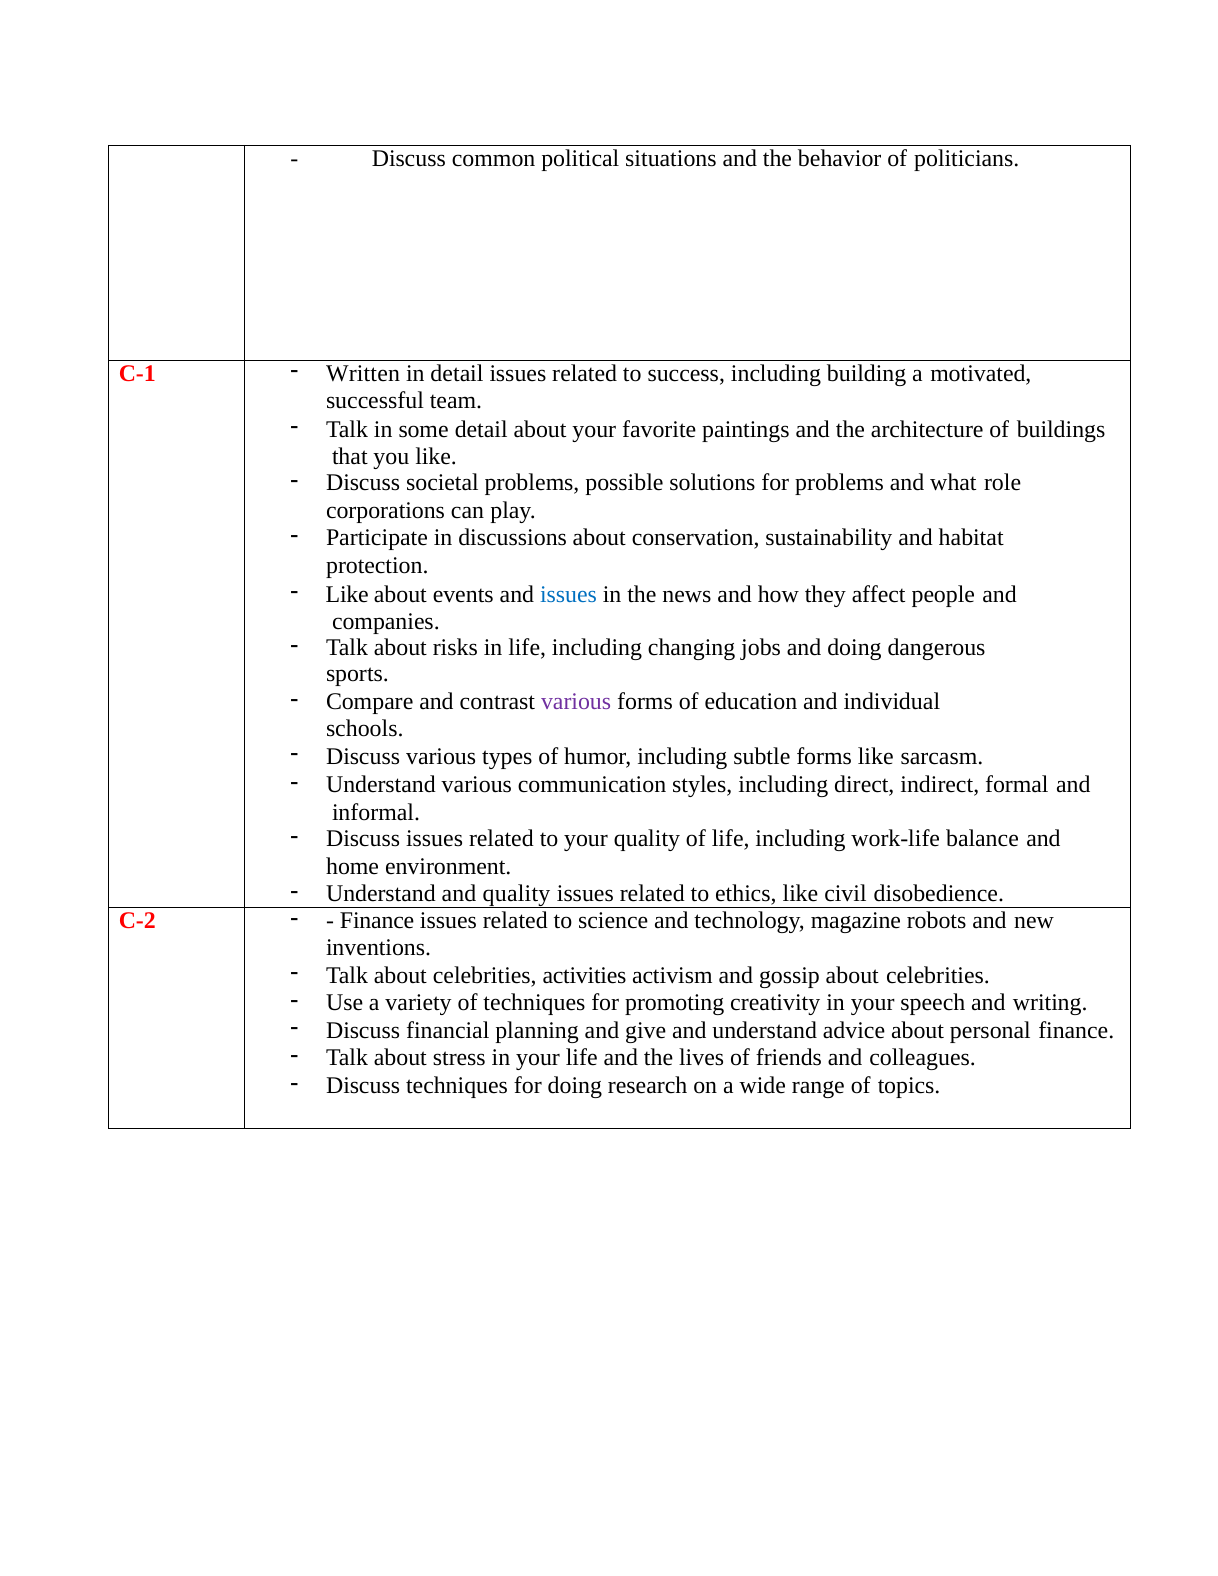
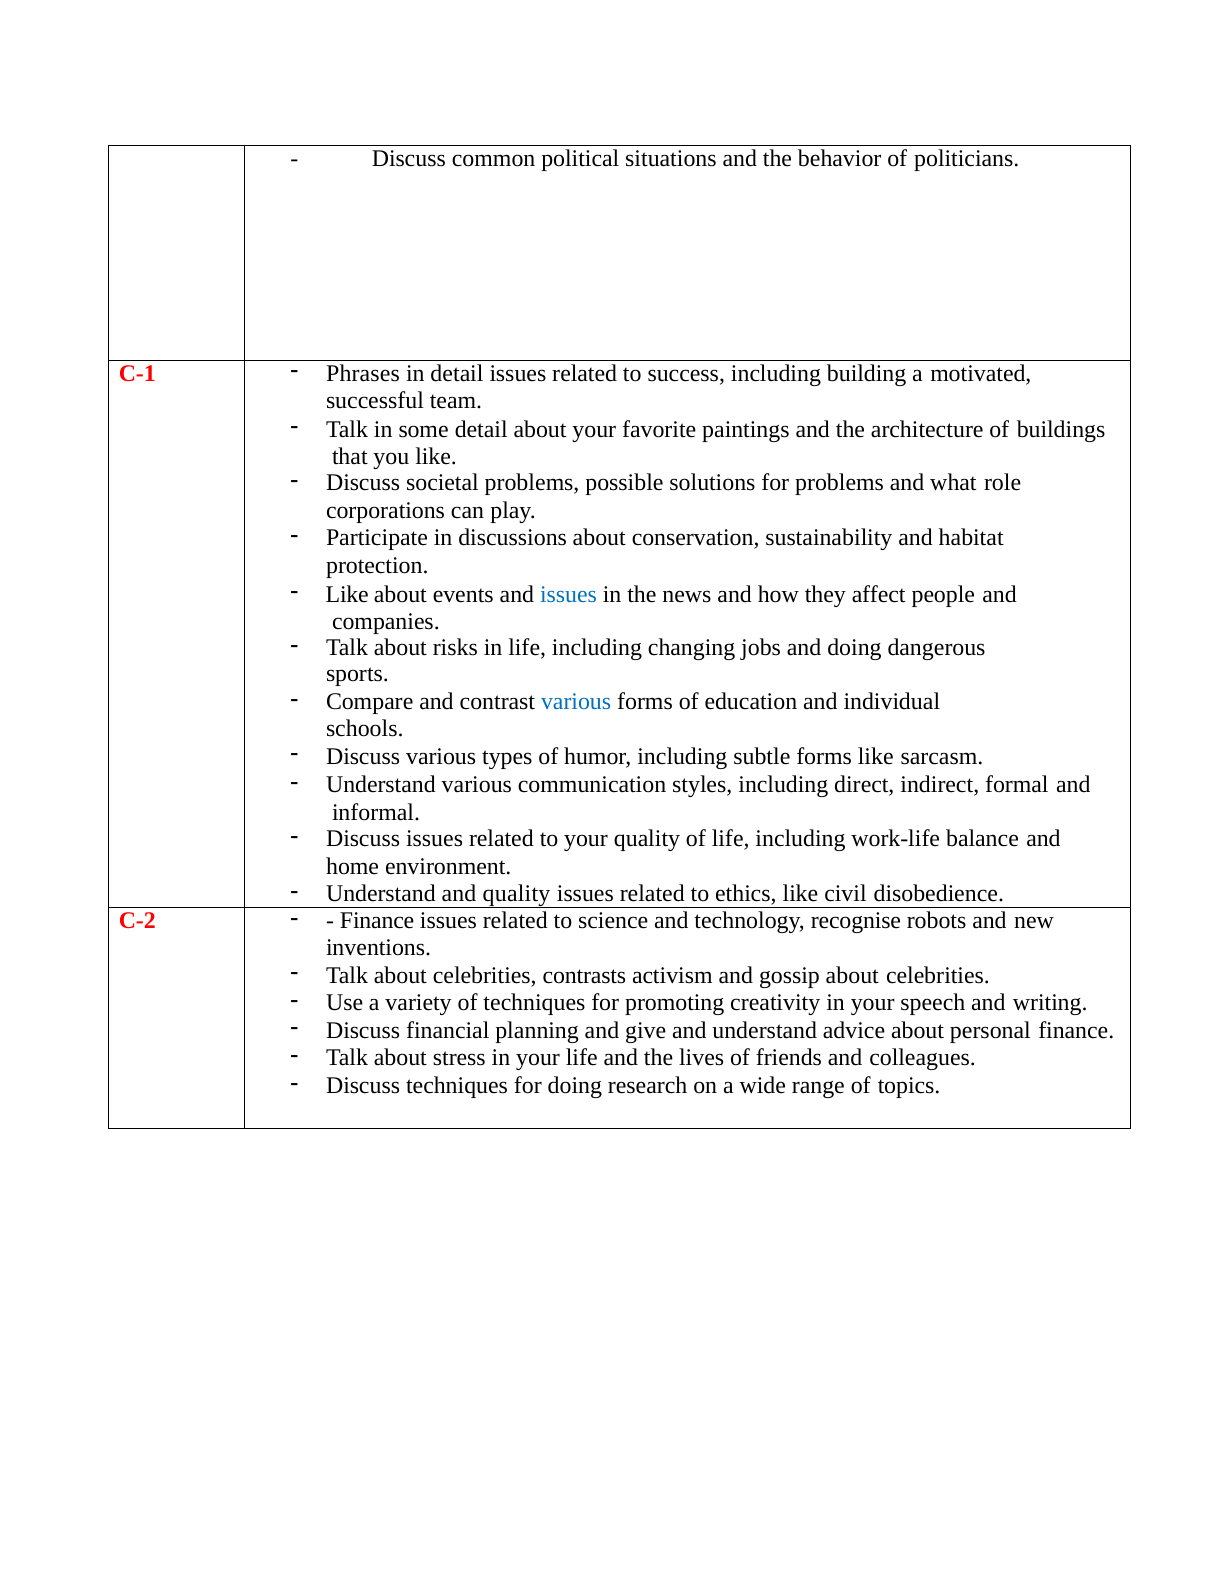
Written: Written -> Phrases (363, 373)
various colour: purple -> blue (576, 702)
magazine: magazine -> recognise (856, 921)
activities: activities -> contrasts (584, 976)
